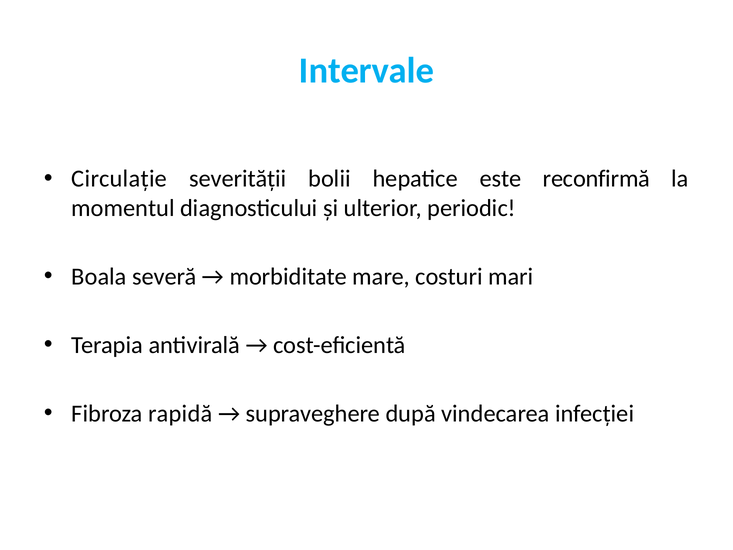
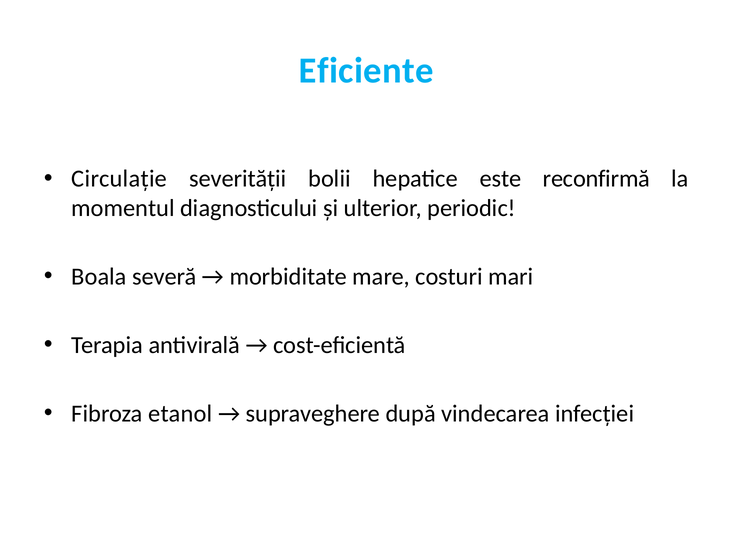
Intervale: Intervale -> Eficiente (366, 70)
rapidă: rapidă -> etanol (180, 413)
